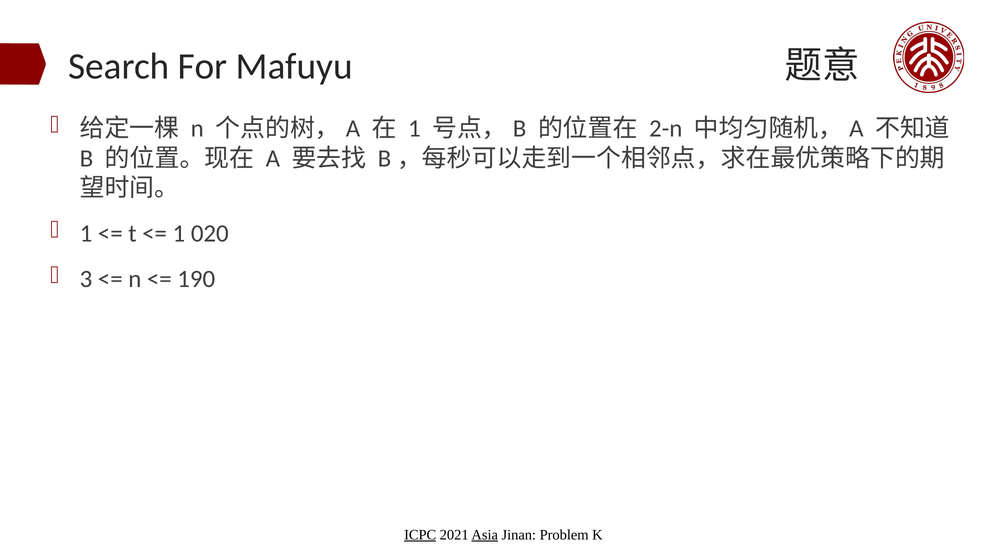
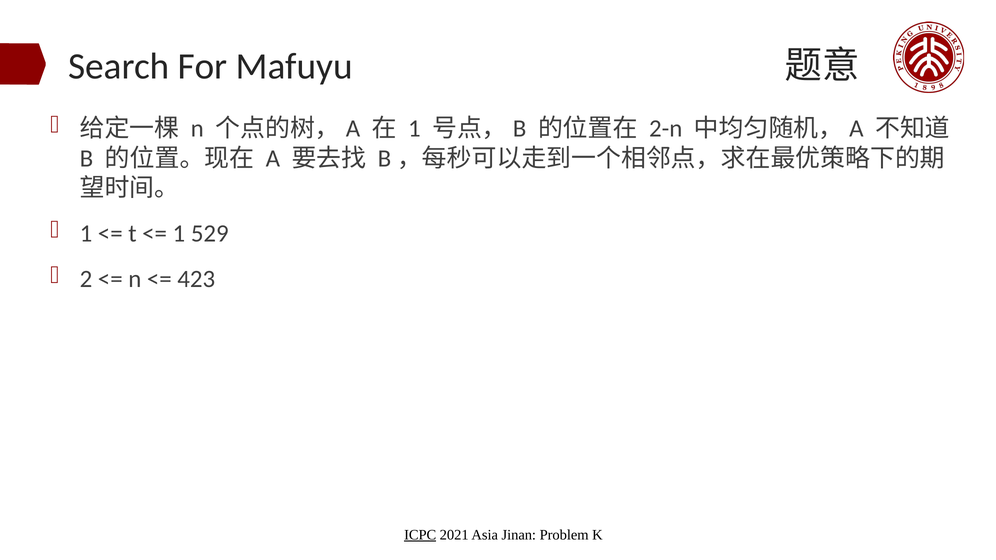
020: 020 -> 529 (210, 234)
3: 3 -> 2 (86, 279)
190: 190 -> 423 (196, 279)
Asia underline: present -> none (485, 535)
